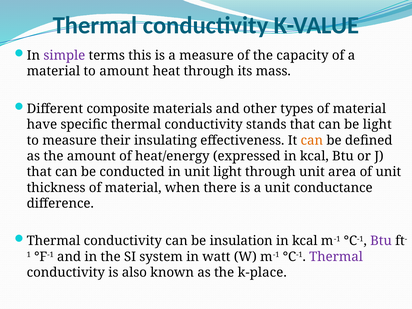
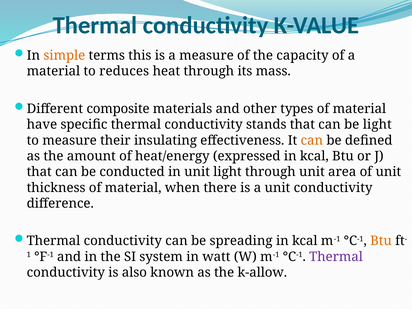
simple colour: purple -> orange (64, 55)
to amount: amount -> reduces (124, 71)
unit conductance: conductance -> conductivity (333, 188)
insulation: insulation -> spreading (241, 241)
Btu colour: purple -> orange (381, 241)
k-place: k-place -> k-allow (262, 273)
